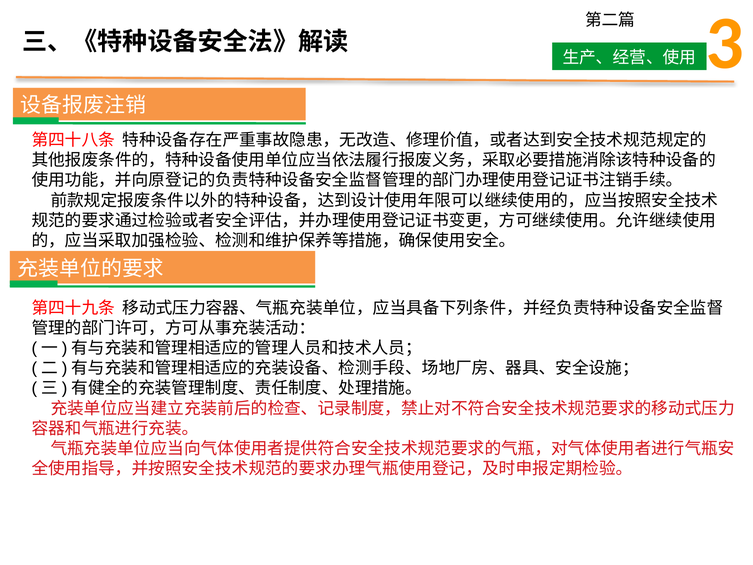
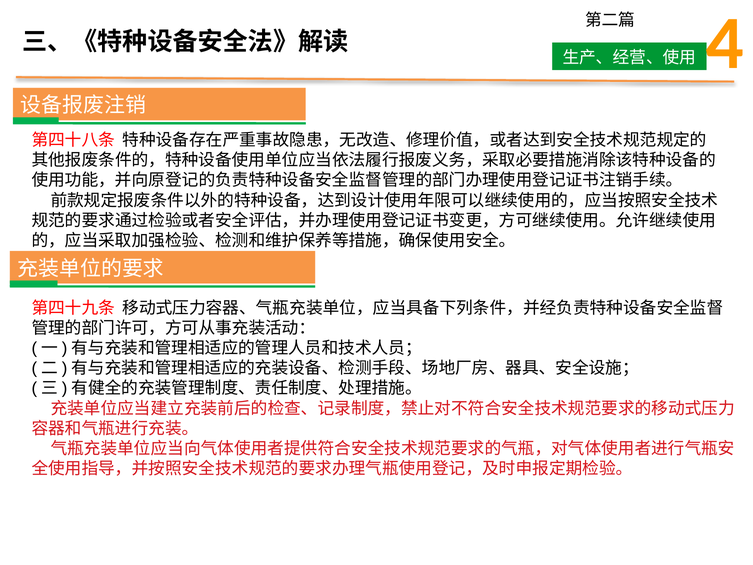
3: 3 -> 4 (725, 43)
